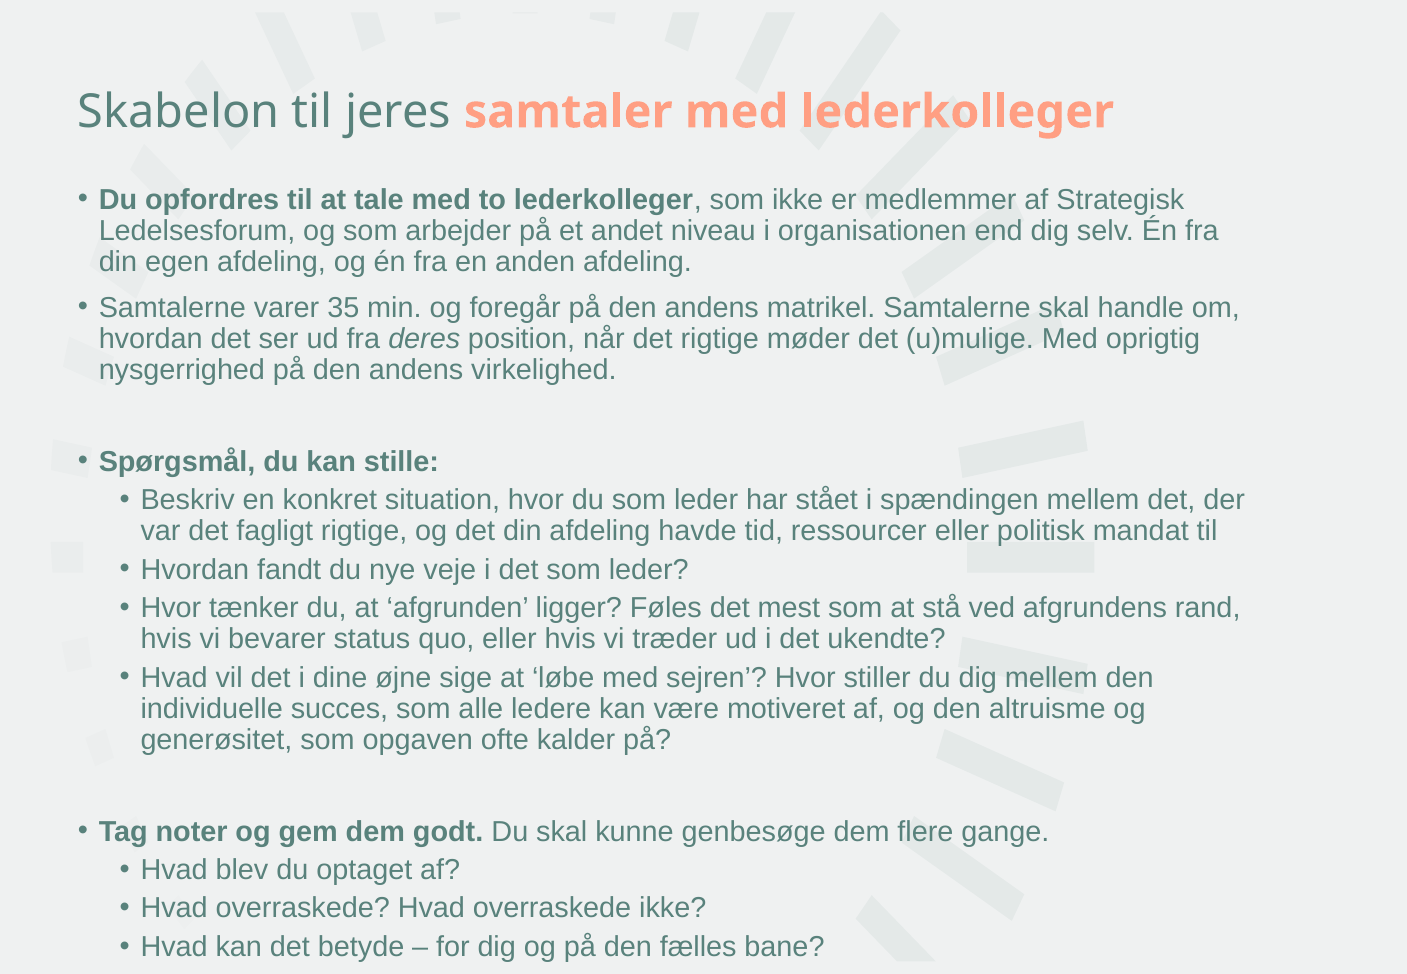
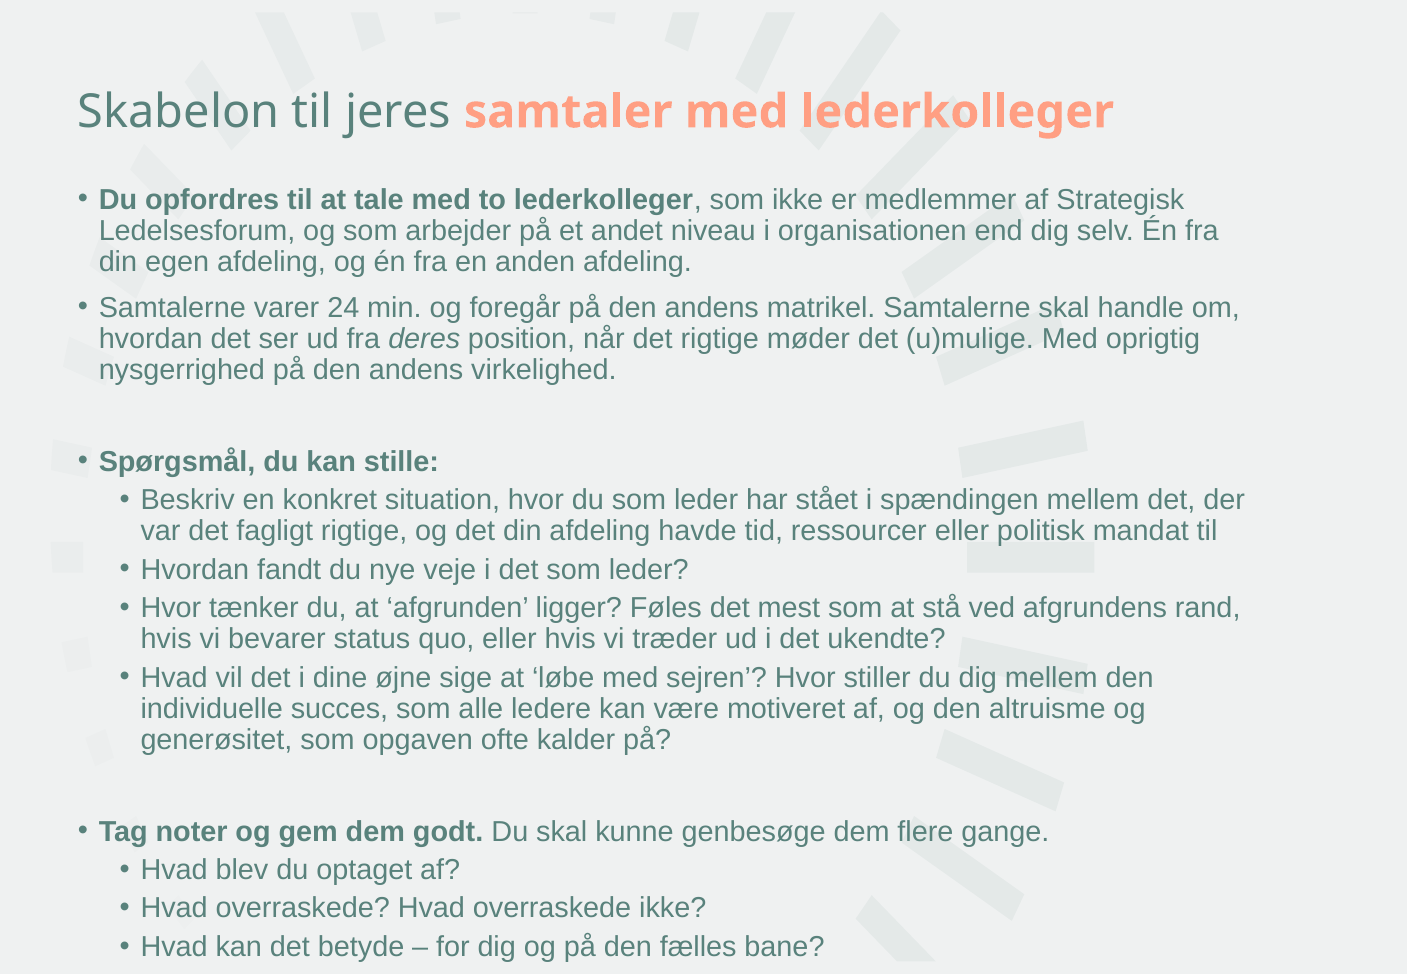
35: 35 -> 24 (343, 308)
